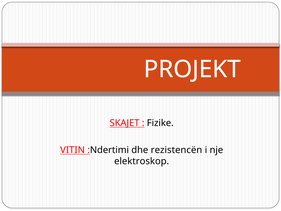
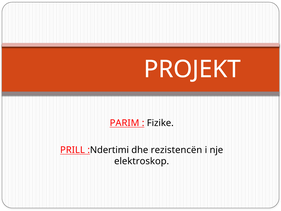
SKAJET: SKAJET -> PARIM (125, 123)
VITIN: VITIN -> PRILL (73, 150)
